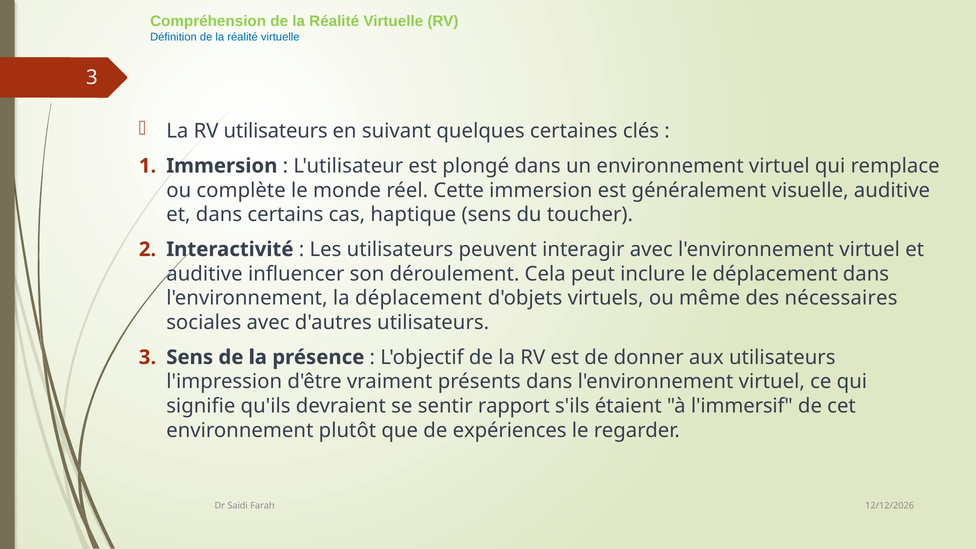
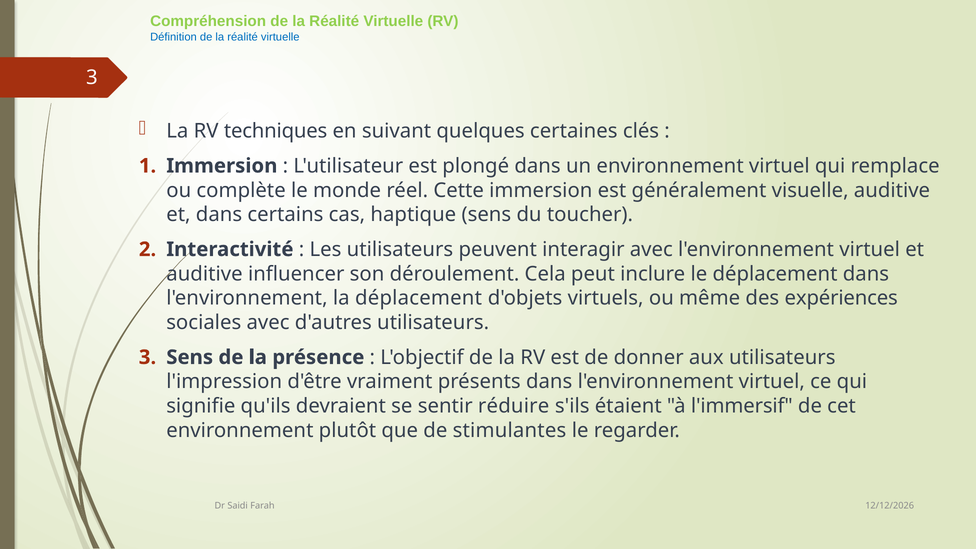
RV utilisateurs: utilisateurs -> techniques (276, 131)
nécessaires: nécessaires -> expériences (841, 298)
rapport: rapport -> réduire (514, 406)
expériences: expériences -> stimulantes (509, 431)
